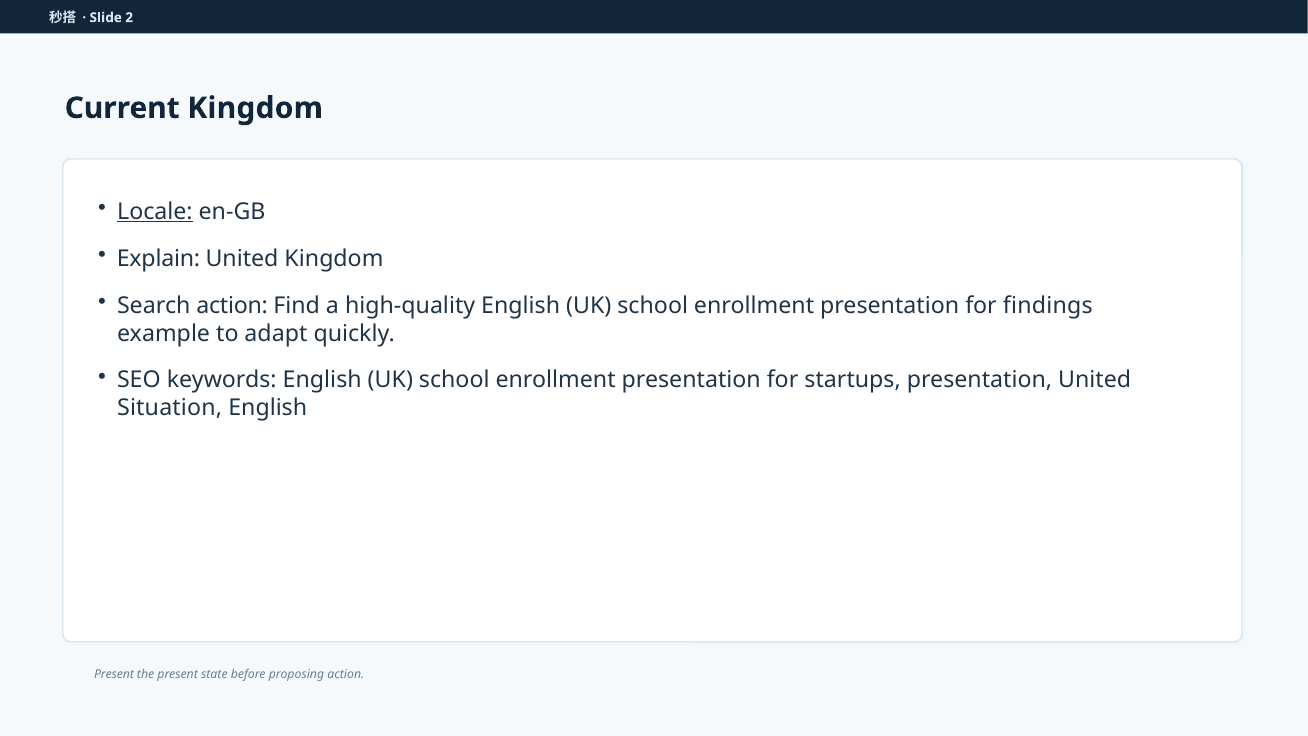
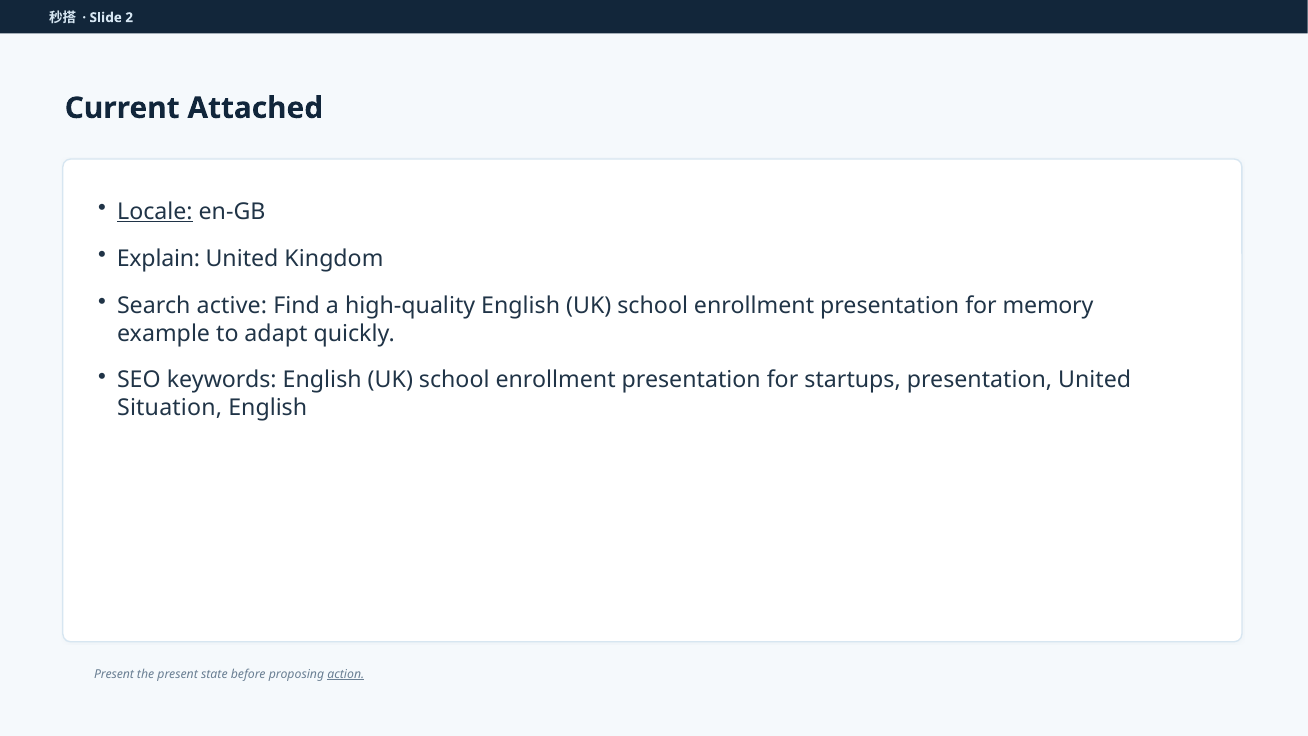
Current Kingdom: Kingdom -> Attached (255, 108)
Search action: action -> active (232, 305)
findings: findings -> memory (1048, 305)
action underline: none -> present (346, 674)
